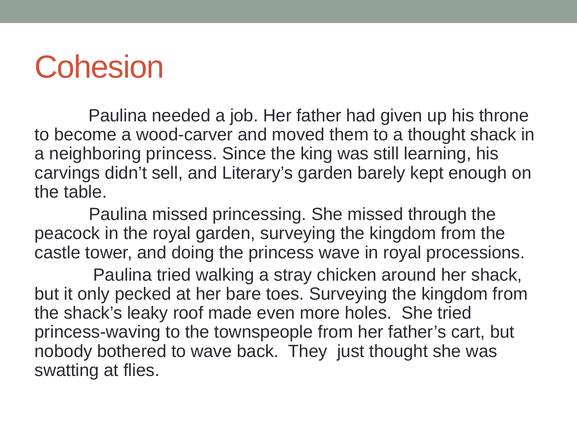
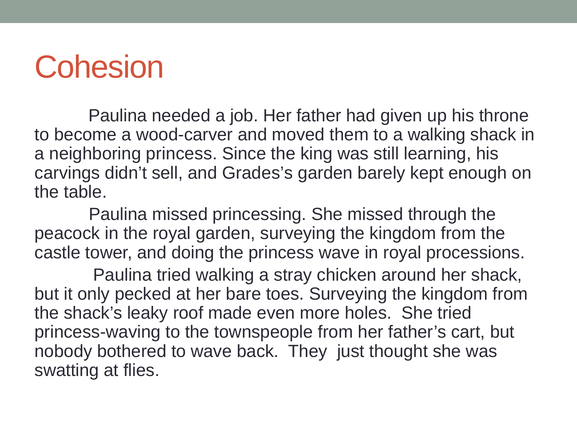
a thought: thought -> walking (437, 135)
Literary’s: Literary’s -> Grades’s (258, 173)
